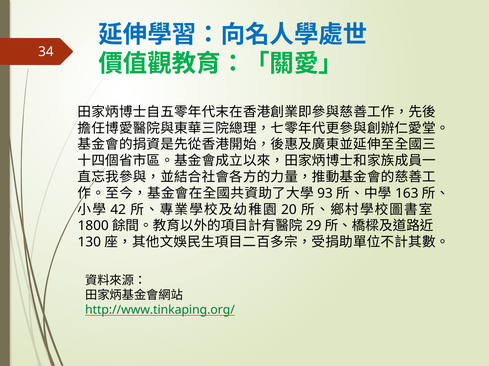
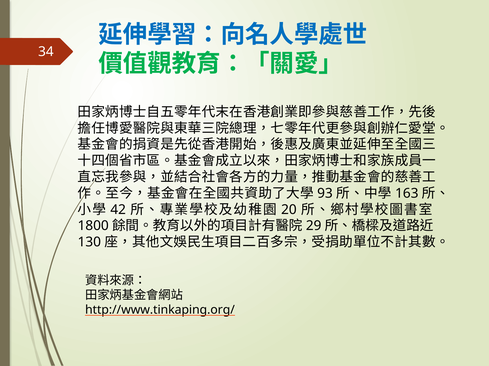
http://www.tinkaping.org/ colour: green -> black (160, 310)
